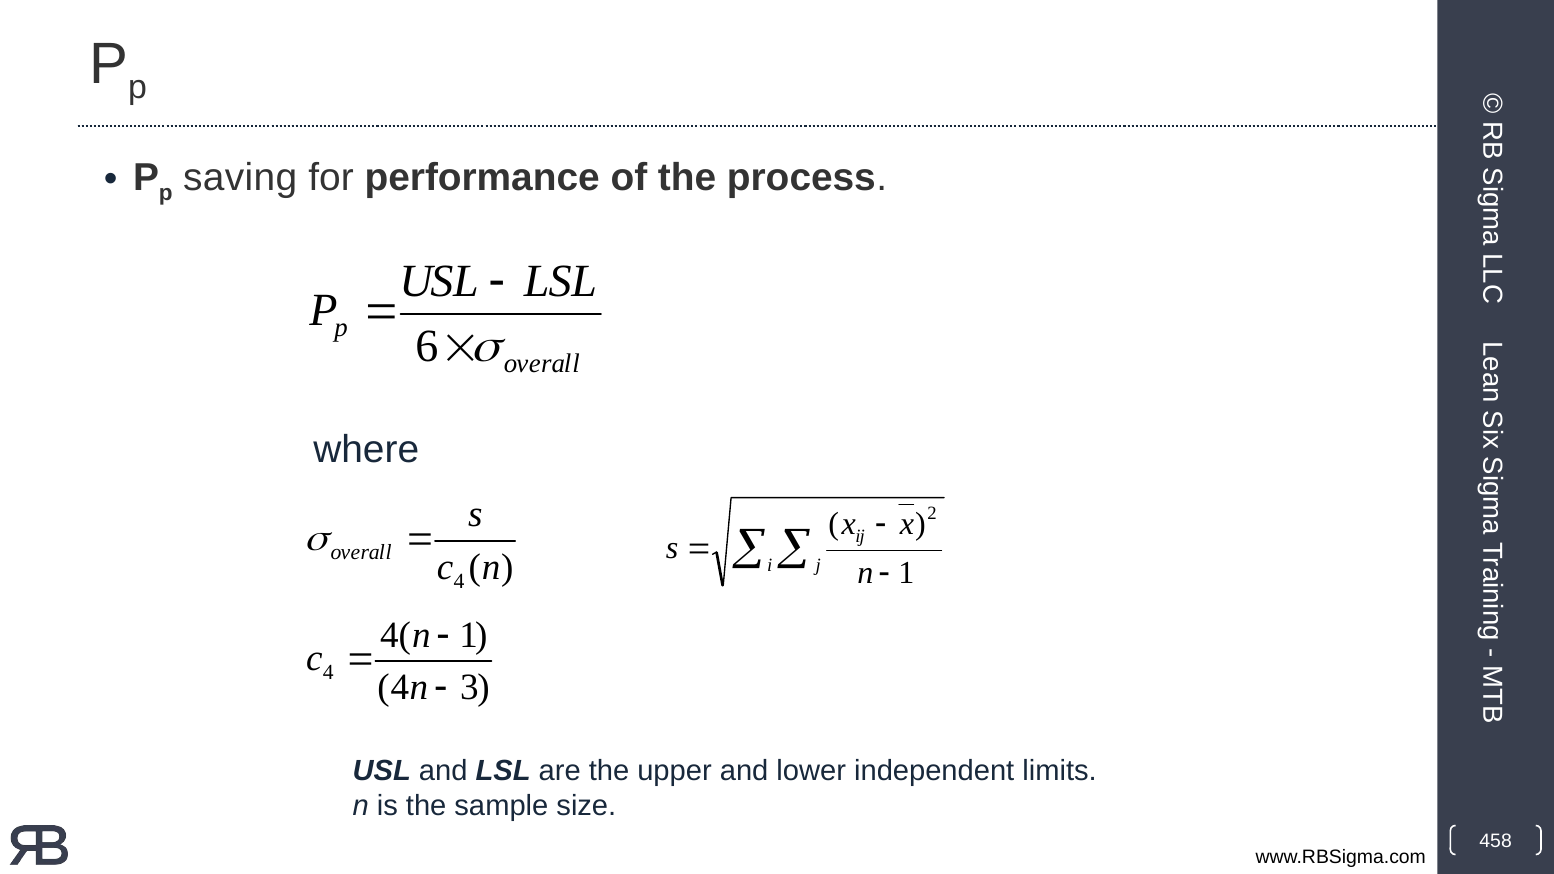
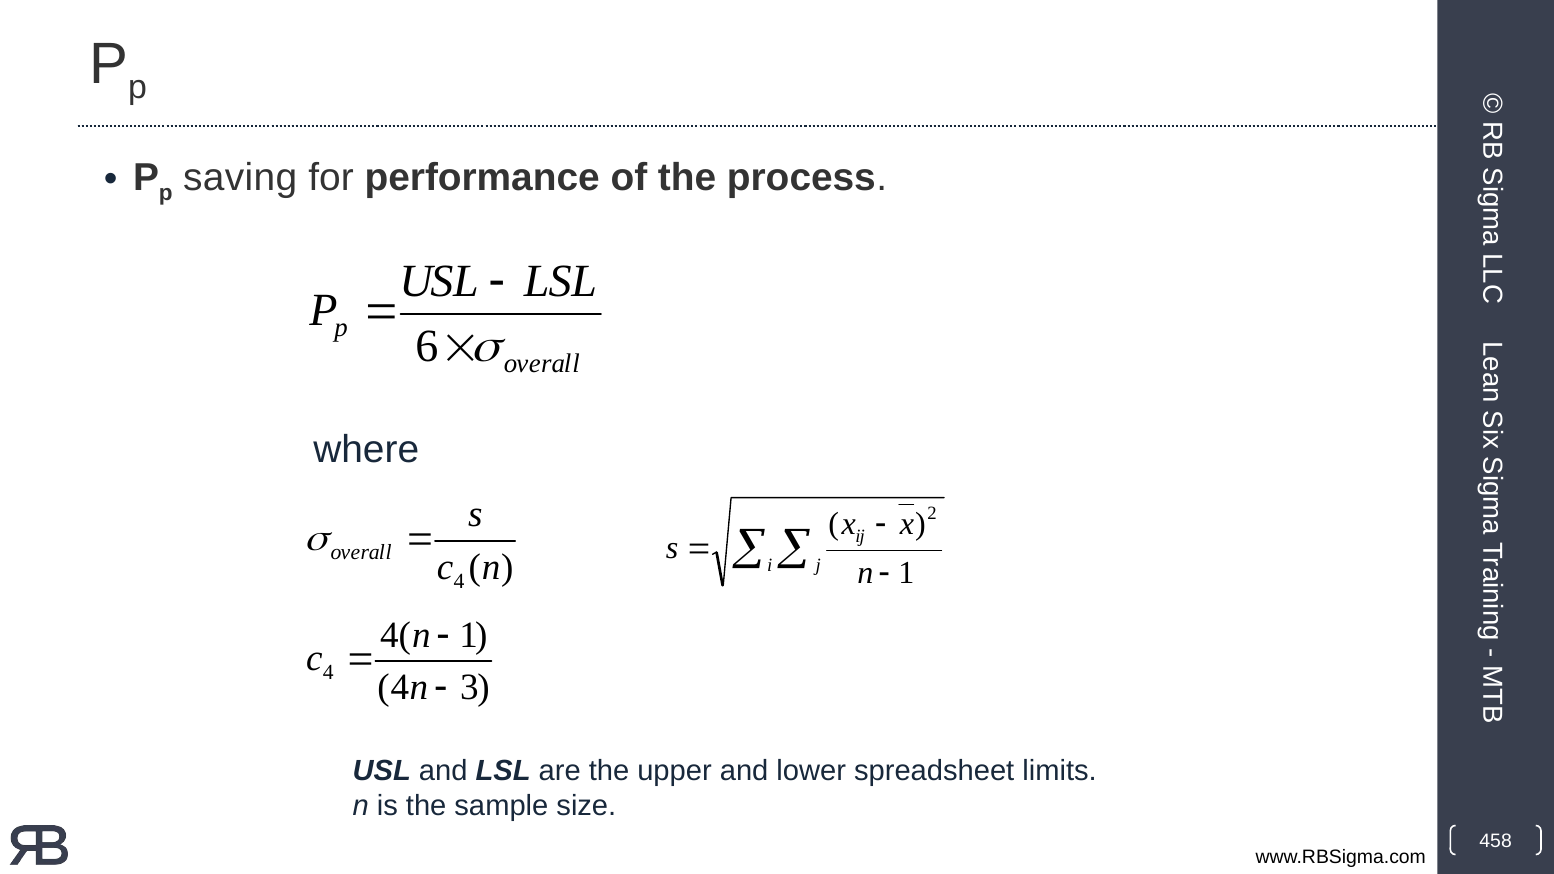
independent: independent -> spreadsheet (934, 771)
